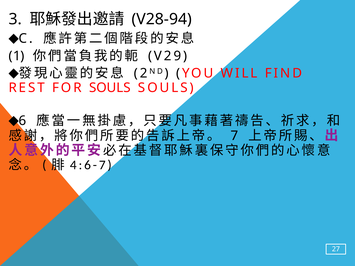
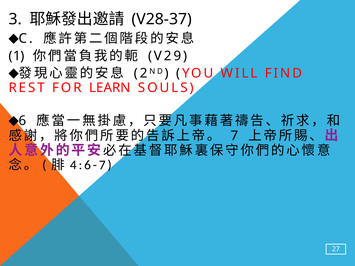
V28-94: V28-94 -> V28-37 (162, 19)
FOR SOULS: SOULS -> LEARN (110, 88)
